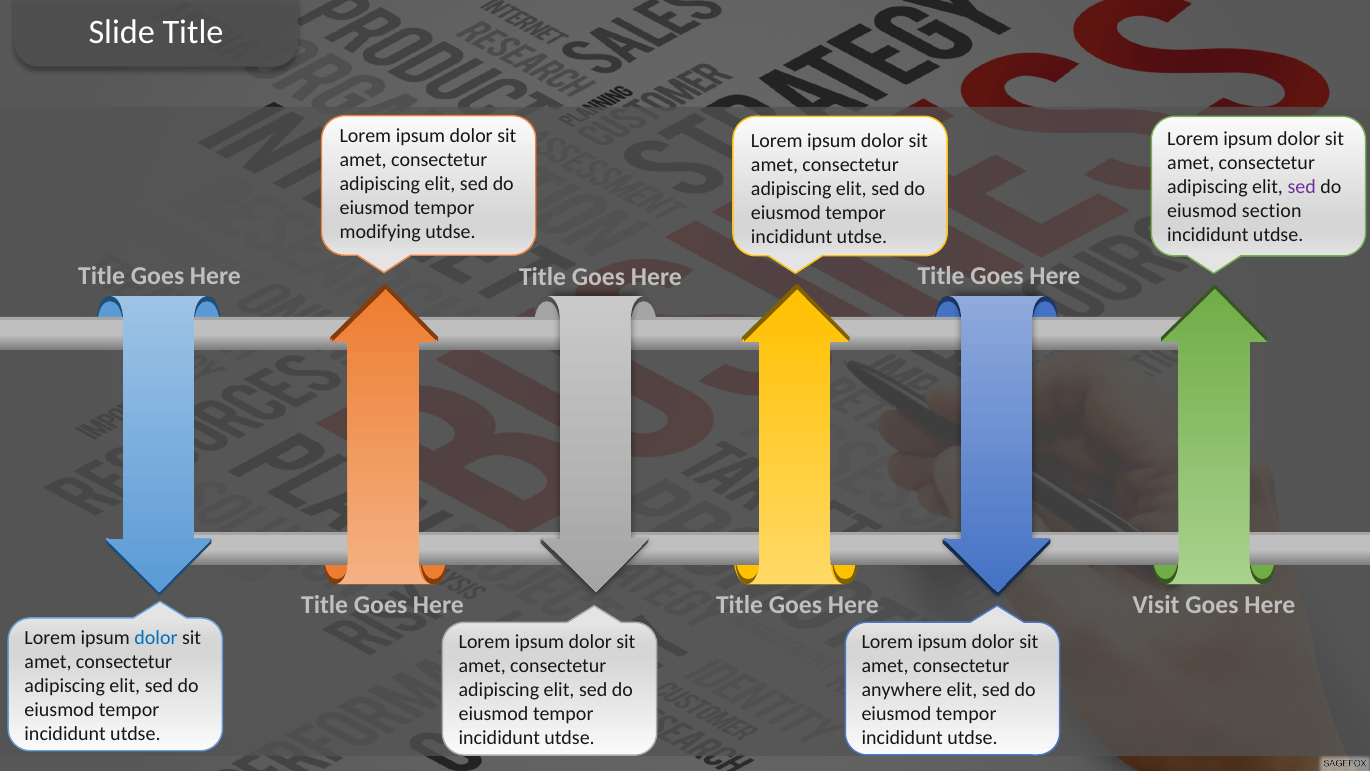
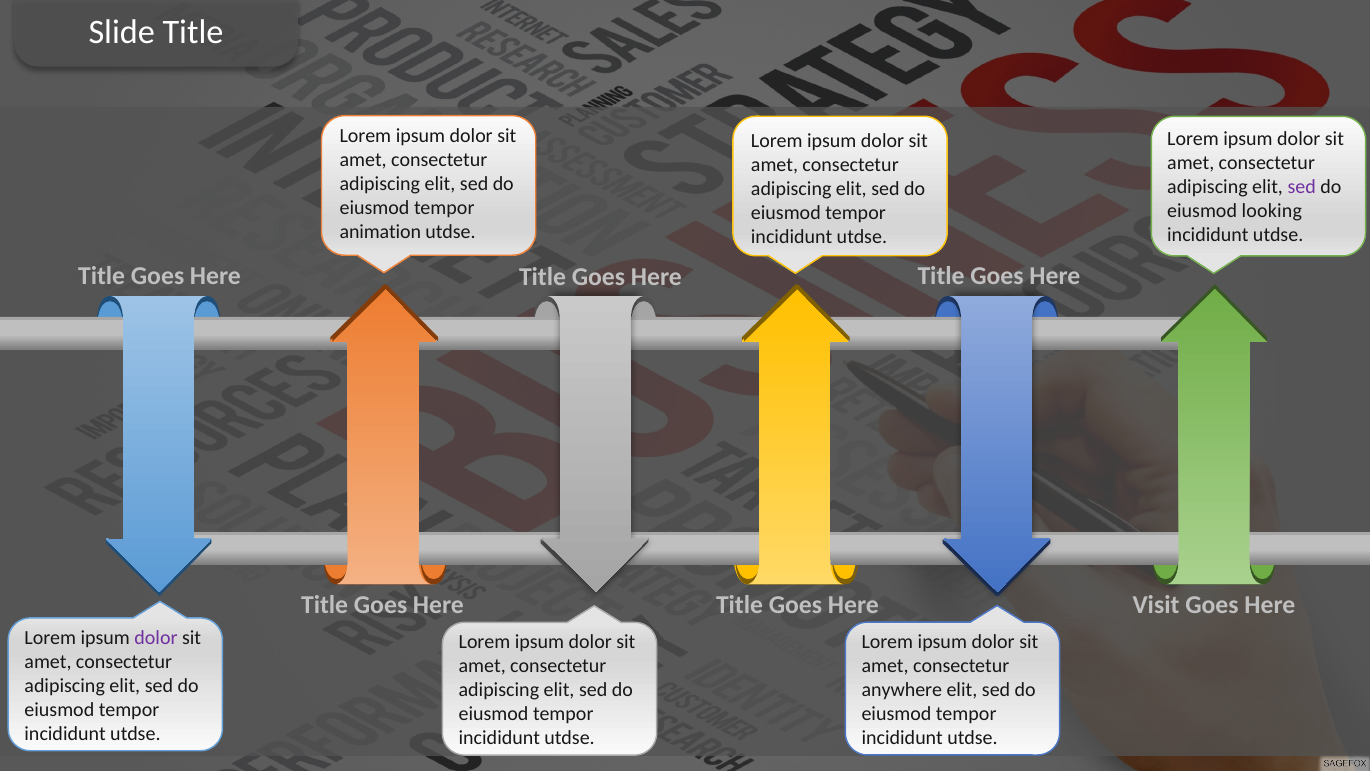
section: section -> looking (1272, 211)
modifying: modifying -> animation (380, 232)
dolor colour: blue -> purple (156, 637)
